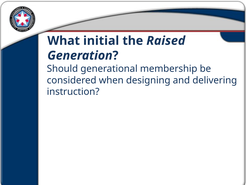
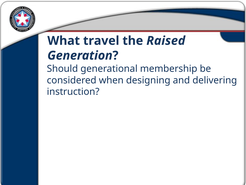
initial: initial -> travel (101, 41)
